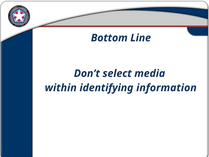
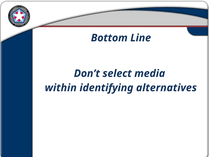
information: information -> alternatives (166, 88)
